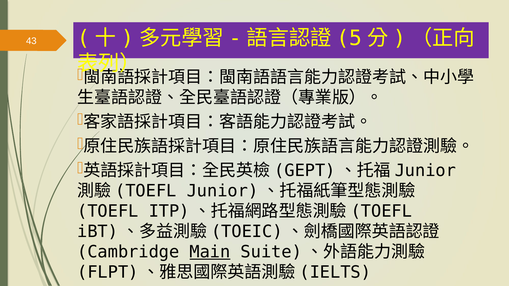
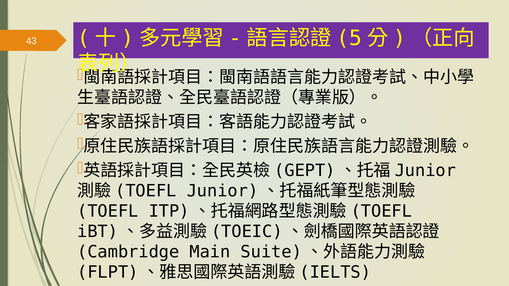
Main underline: present -> none (210, 252)
